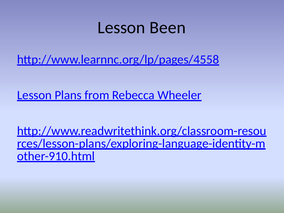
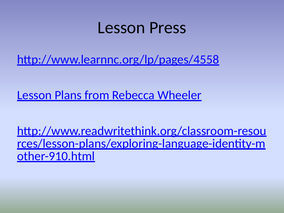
Been: Been -> Press (168, 27)
